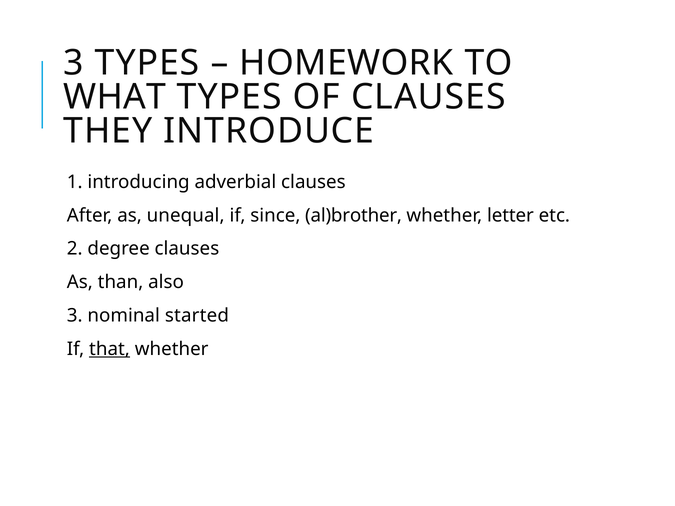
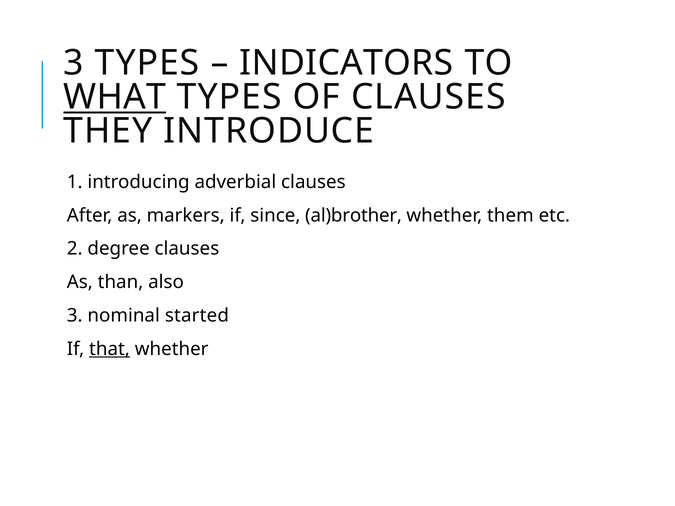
HOMEWORK: HOMEWORK -> INDICATORS (346, 63)
WHAT underline: none -> present (115, 97)
unequal: unequal -> markers (186, 216)
letter: letter -> them (510, 216)
